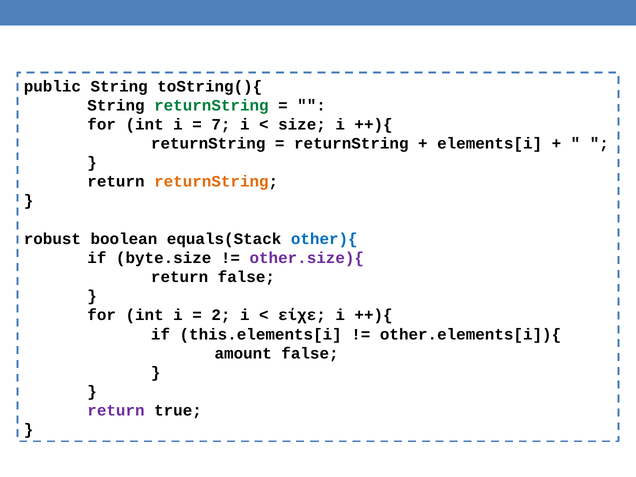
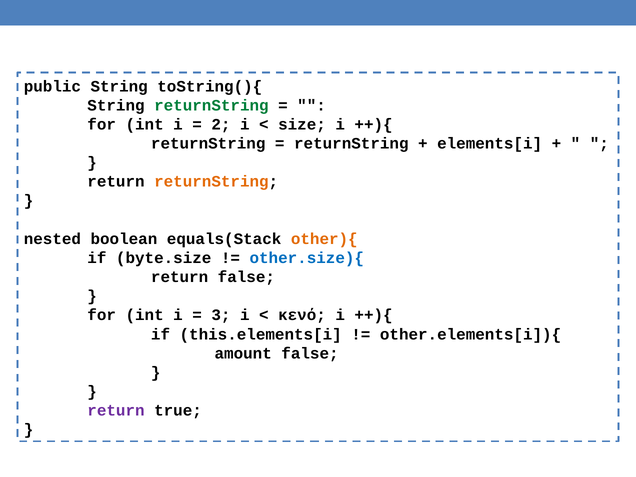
7: 7 -> 2 (221, 124)
robust: robust -> nested (52, 239)
other){ colour: blue -> orange (324, 239)
other.size){ colour: purple -> blue (307, 258)
2: 2 -> 3 (221, 315)
είχε: είχε -> κενό (302, 315)
